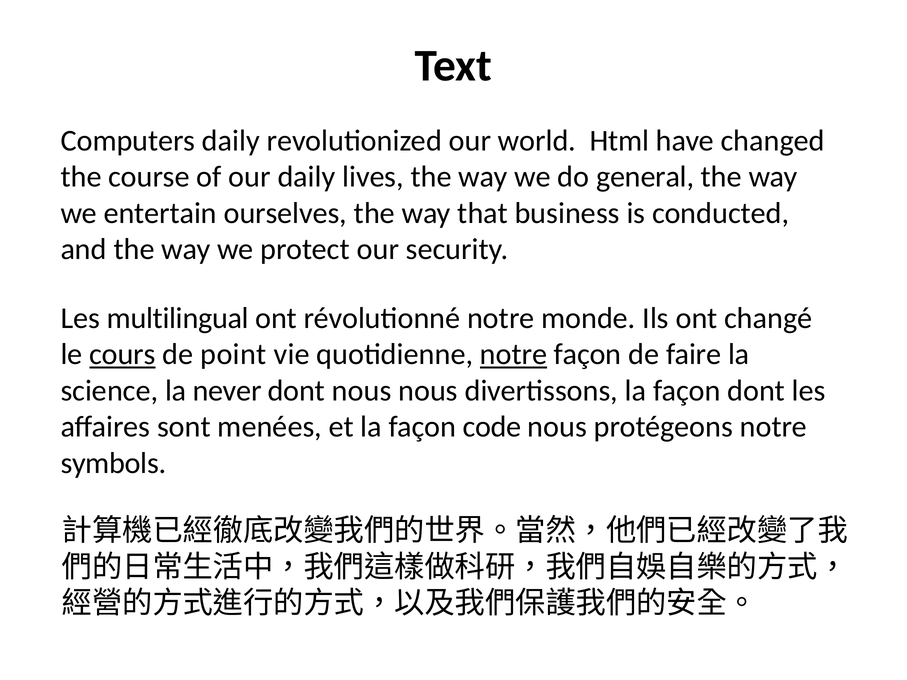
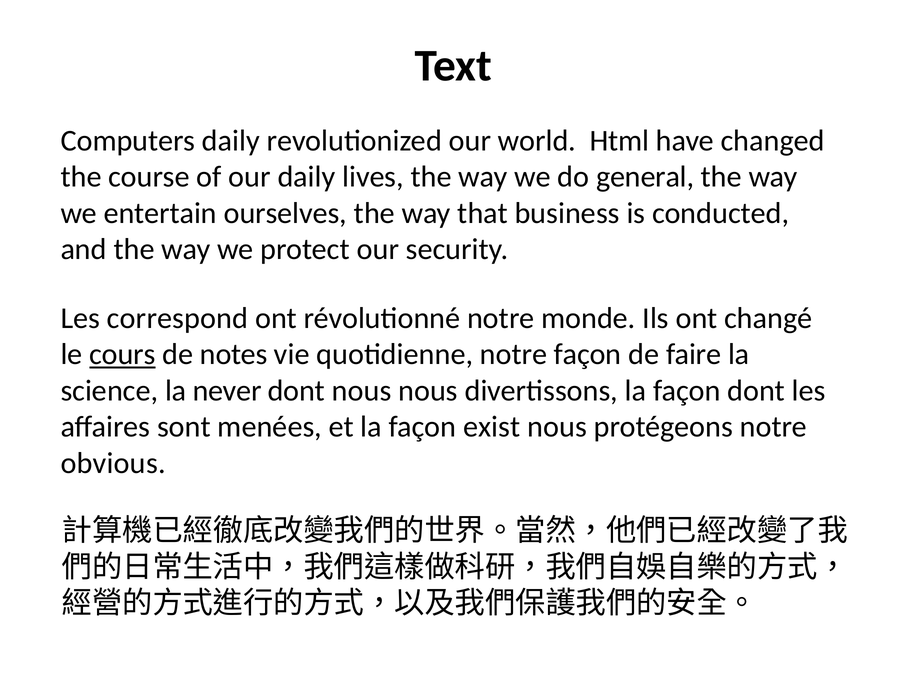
multilingual: multilingual -> correspond (178, 318)
point: point -> notes (234, 354)
notre underline: present -> none (514, 354)
code: code -> exist (492, 427)
symbols: symbols -> obvious (113, 463)
